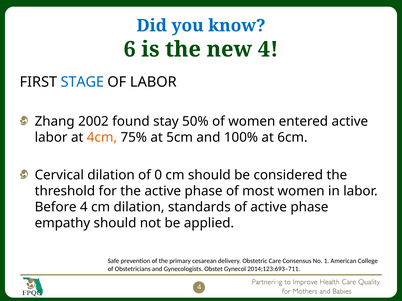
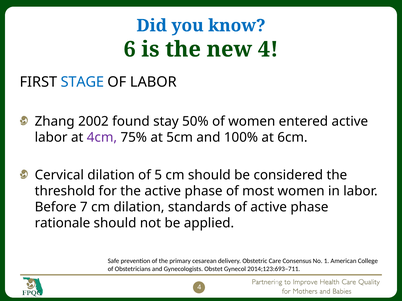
4cm colour: orange -> purple (102, 138)
0: 0 -> 5 (158, 175)
Before 4: 4 -> 7 (84, 207)
empathy: empathy -> rationale (62, 224)
